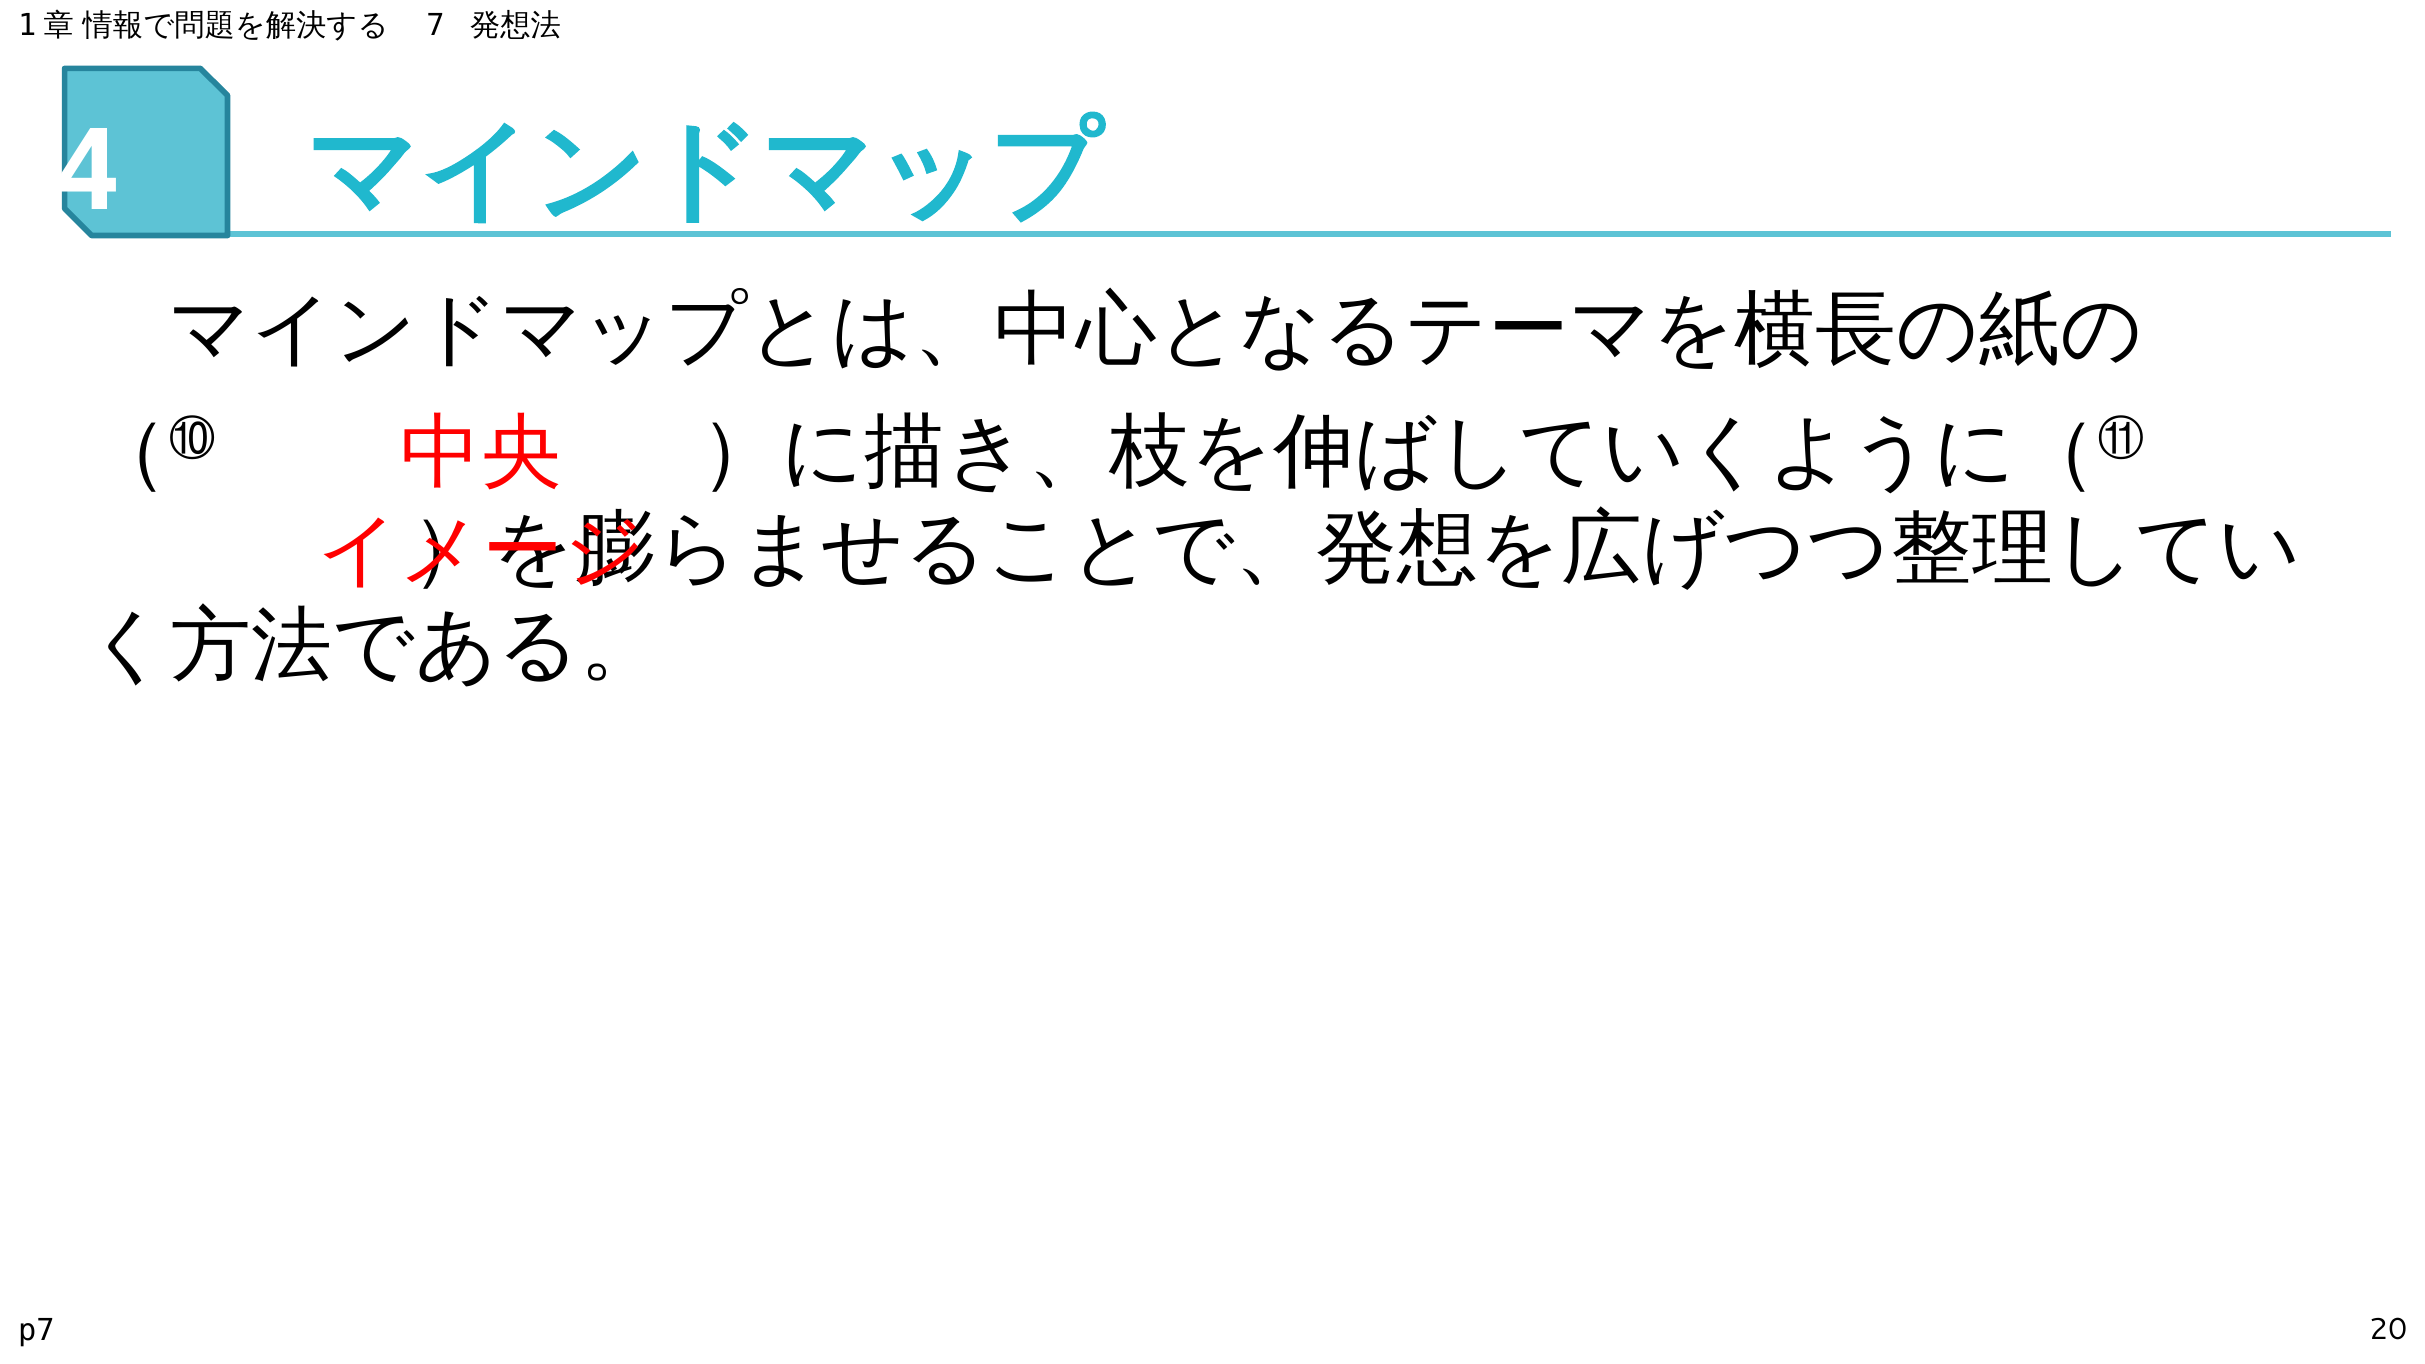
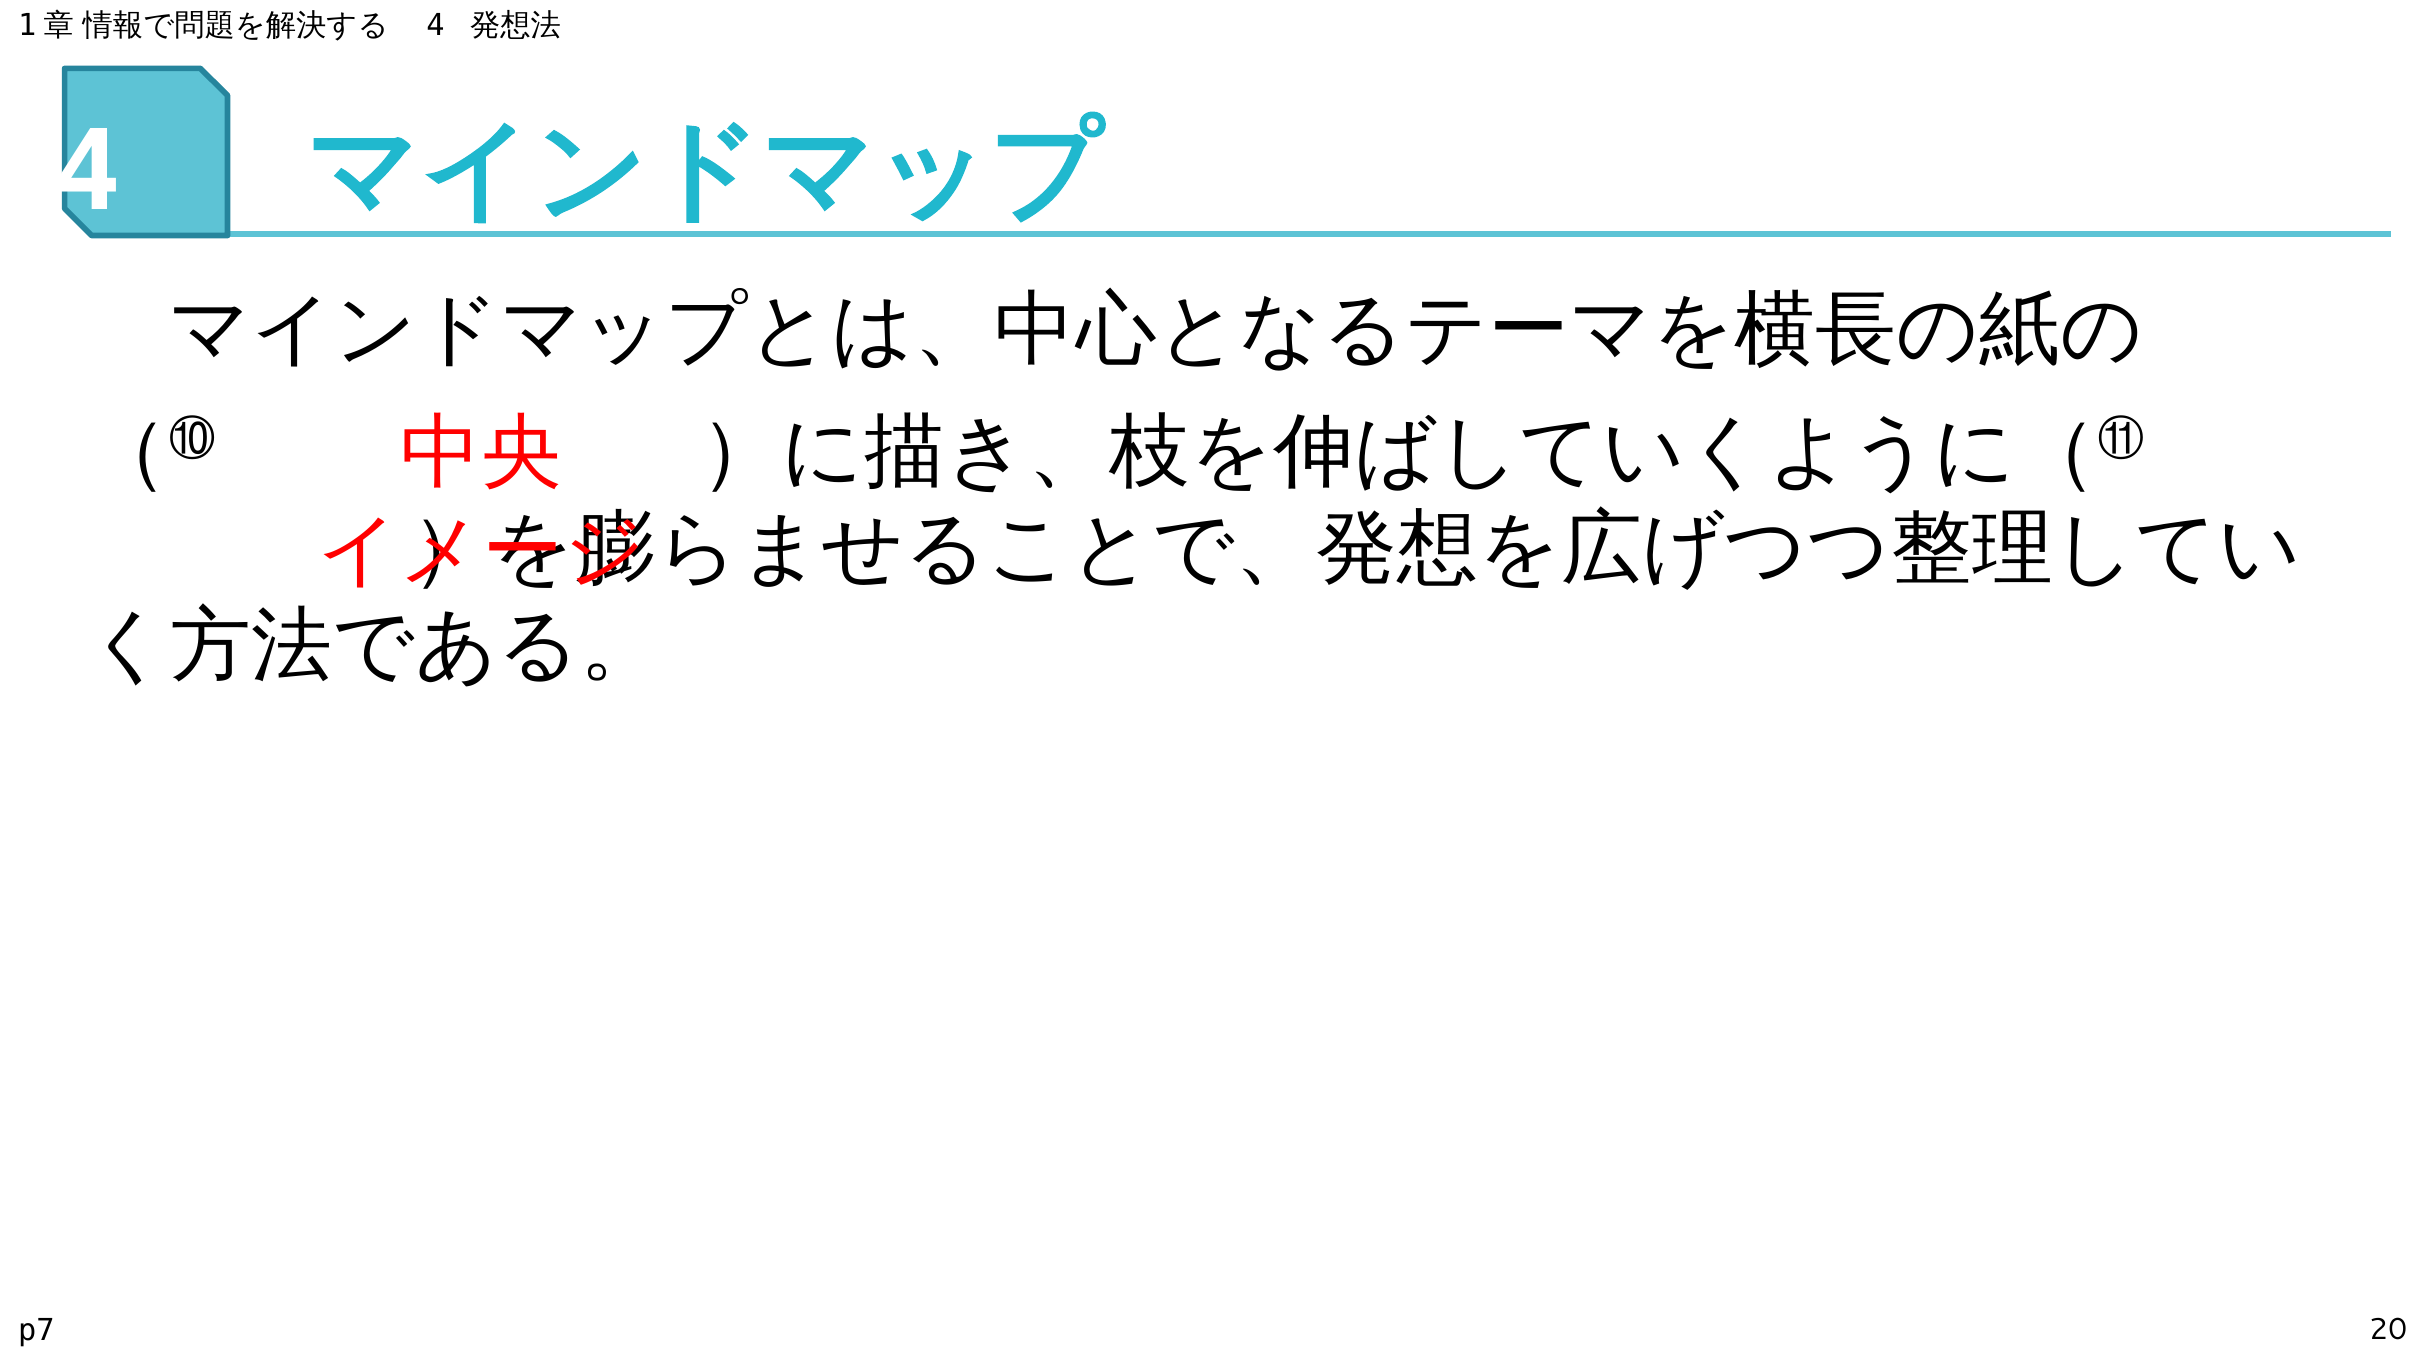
7: 7 -> 4 (436, 25)
